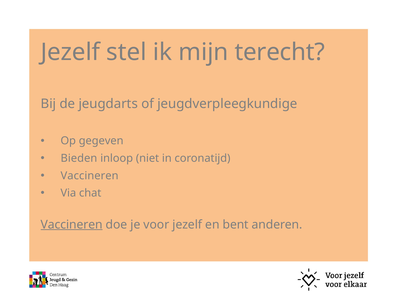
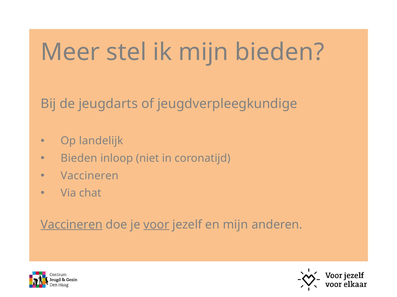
Jezelf: Jezelf -> Meer (70, 52)
mijn terecht: terecht -> bieden (280, 52)
gegeven: gegeven -> landelijk (101, 141)
voor underline: none -> present (156, 225)
en bent: bent -> mijn (235, 225)
